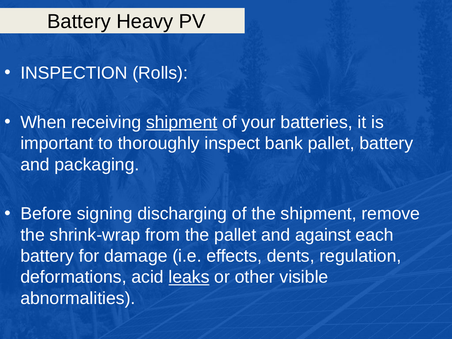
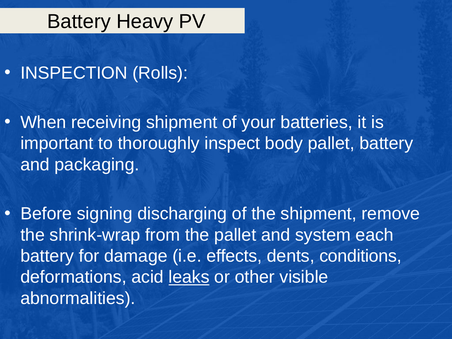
shipment underline: present -> none (182, 122)
bank: bank -> body (284, 144)
against: against -> system (323, 235)
regulation: regulation -> conditions (360, 256)
